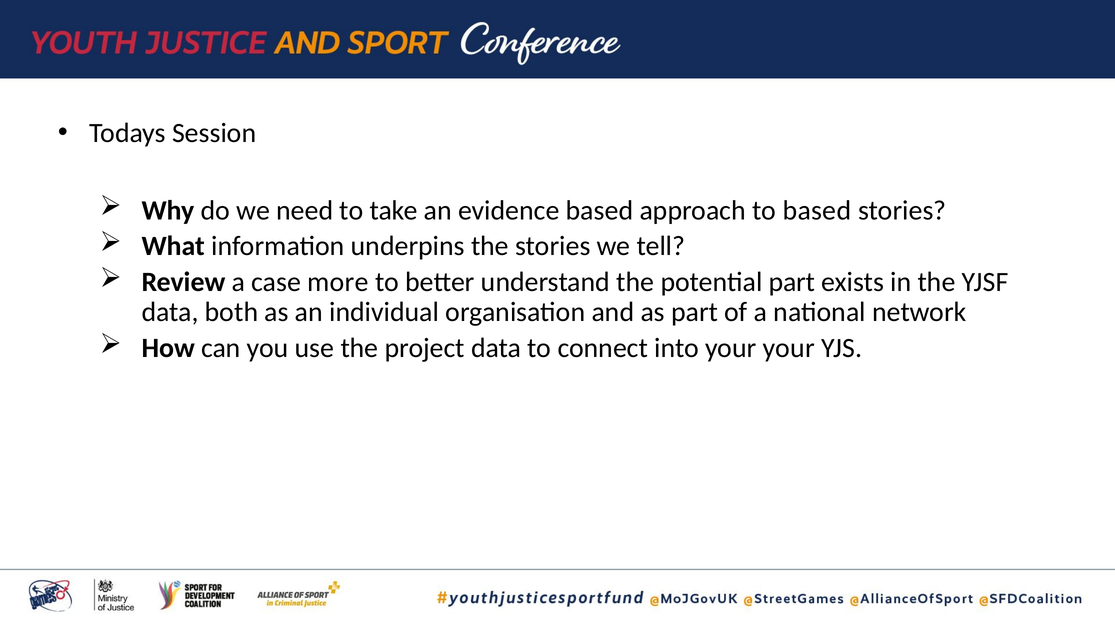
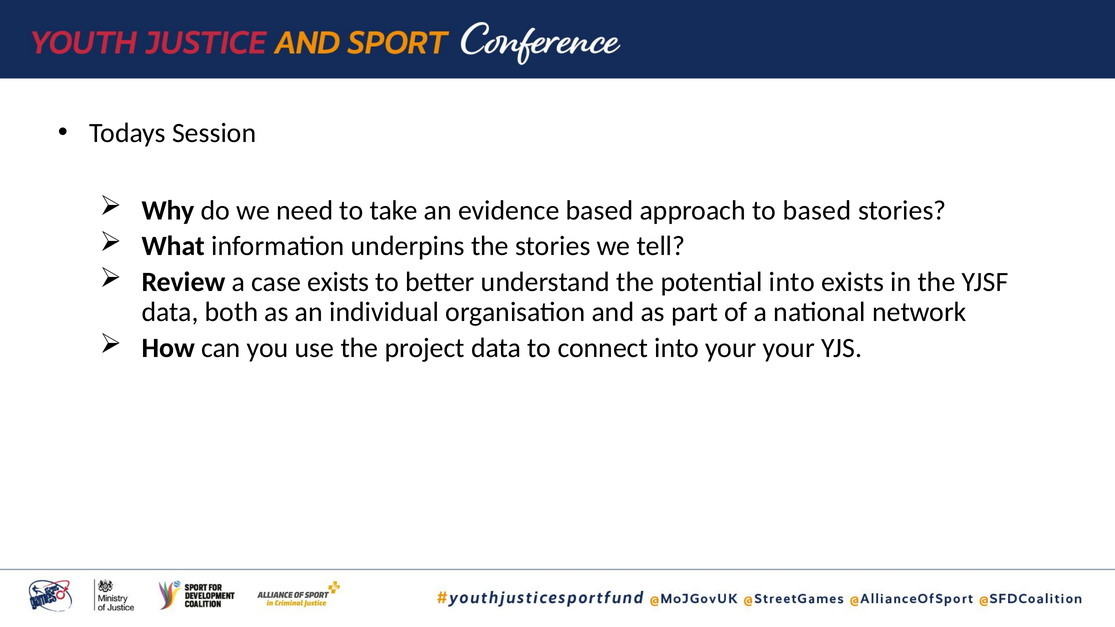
case more: more -> exists (338, 282)
potential part: part -> into (792, 282)
